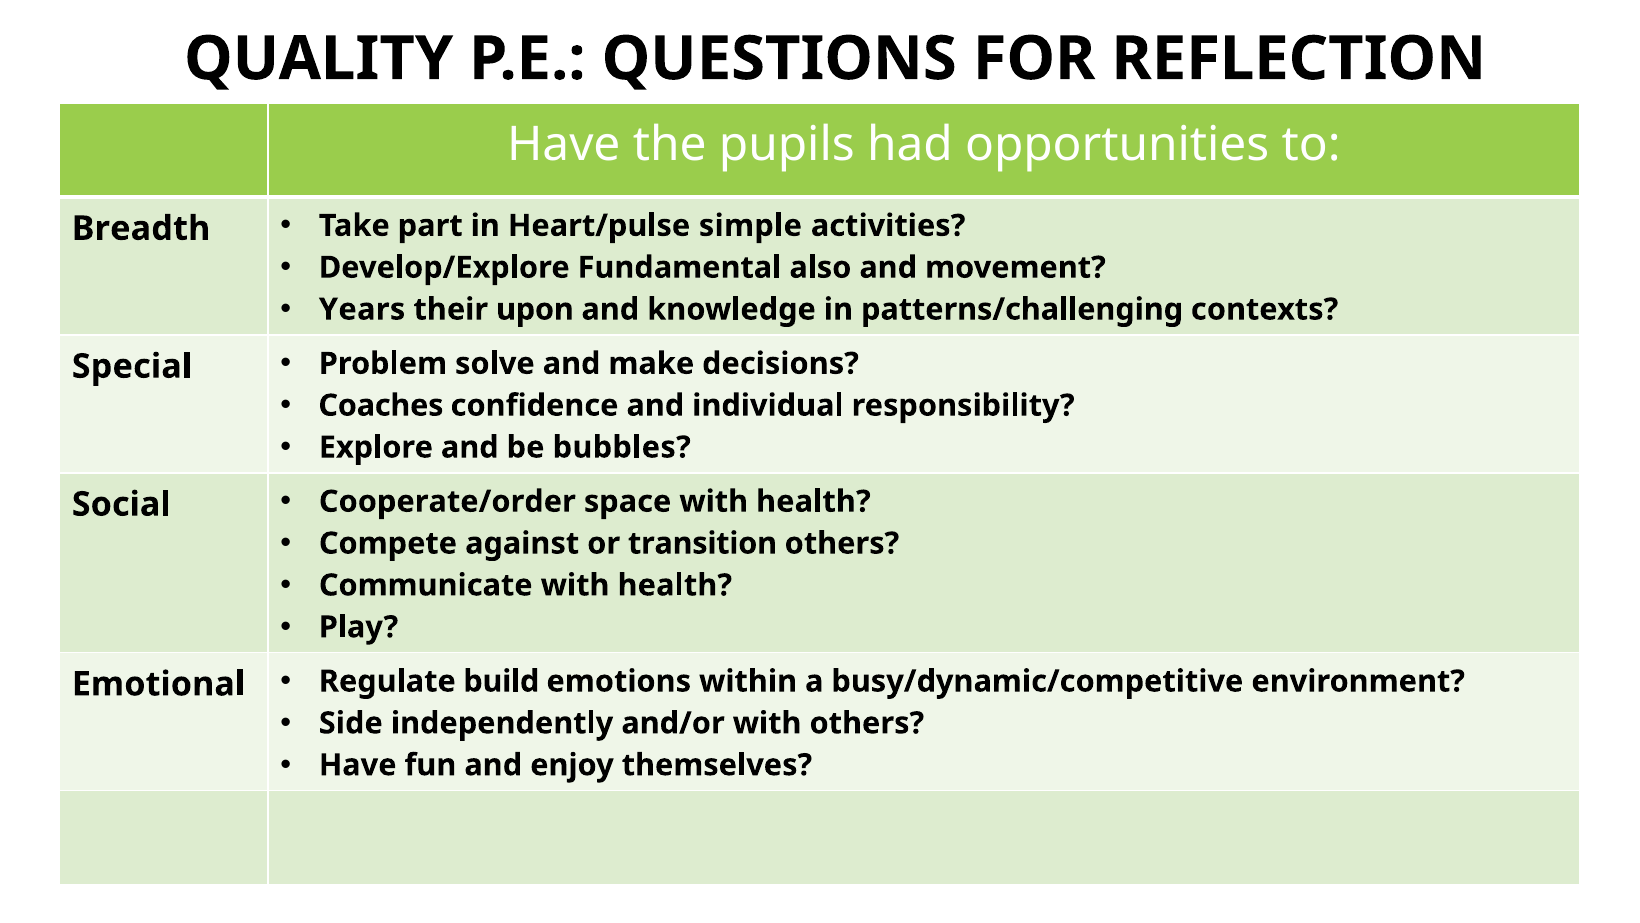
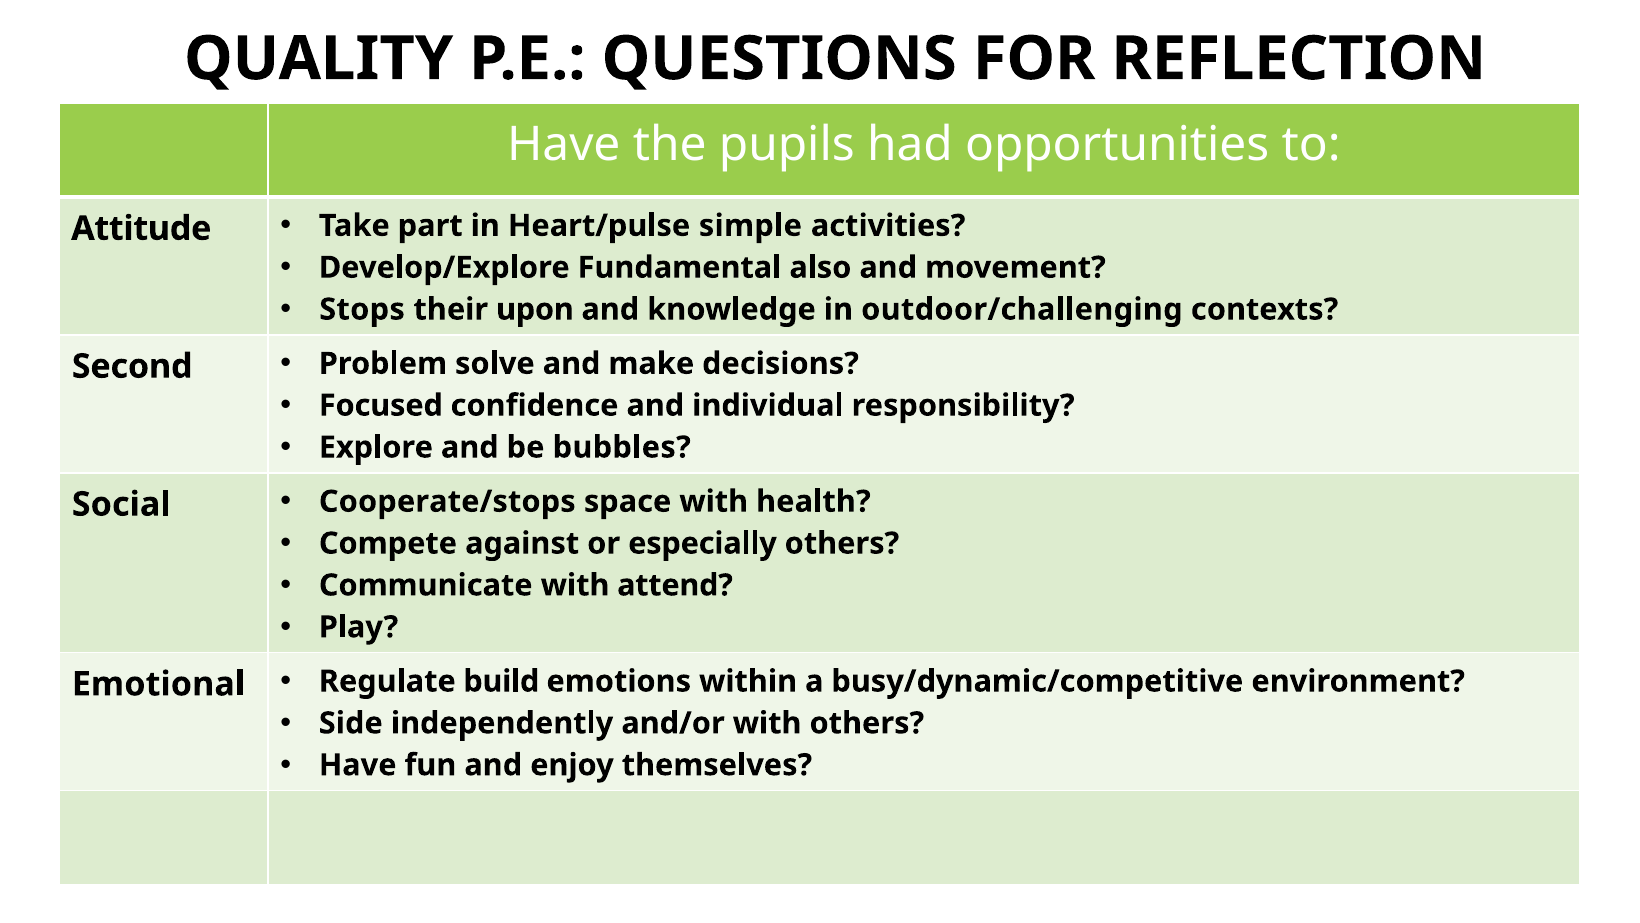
Breadth: Breadth -> Attitude (141, 228)
Years: Years -> Stops (362, 309)
patterns/challenging: patterns/challenging -> outdoor/challenging (1022, 309)
Special: Special -> Second (132, 366)
Coaches: Coaches -> Focused (381, 405)
Cooperate/order: Cooperate/order -> Cooperate/stops (447, 501)
transition: transition -> especially (702, 543)
Communicate with health: health -> attend (675, 585)
